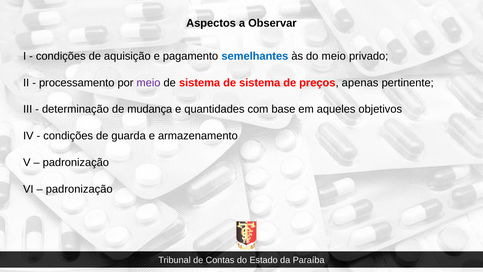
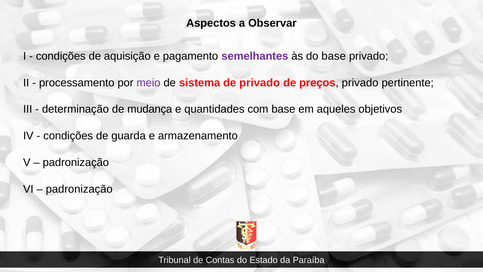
semelhantes colour: blue -> purple (255, 56)
do meio: meio -> base (334, 56)
sistema de sistema: sistema -> privado (260, 83)
preços apenas: apenas -> privado (360, 83)
